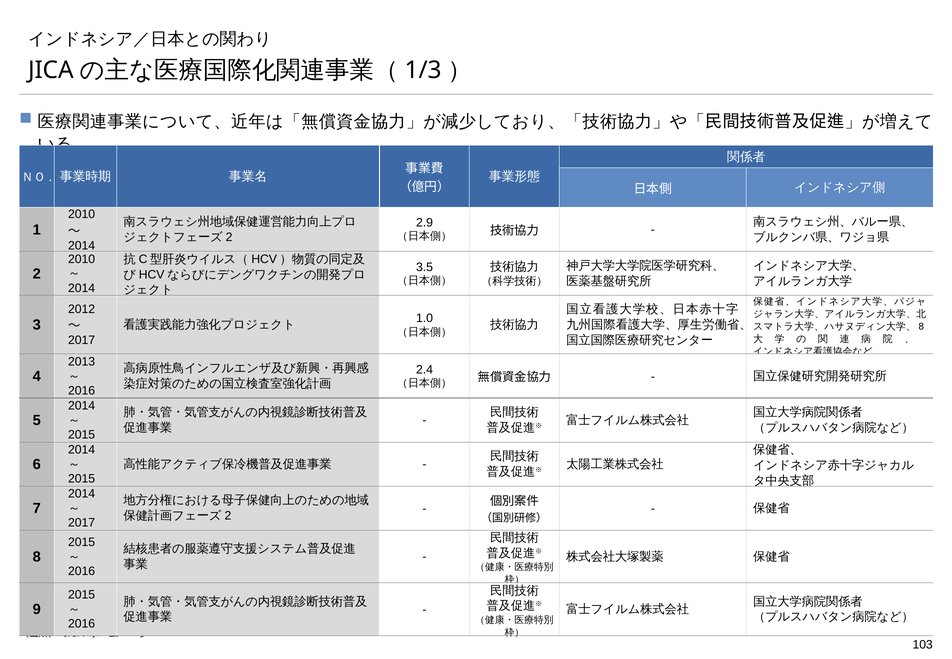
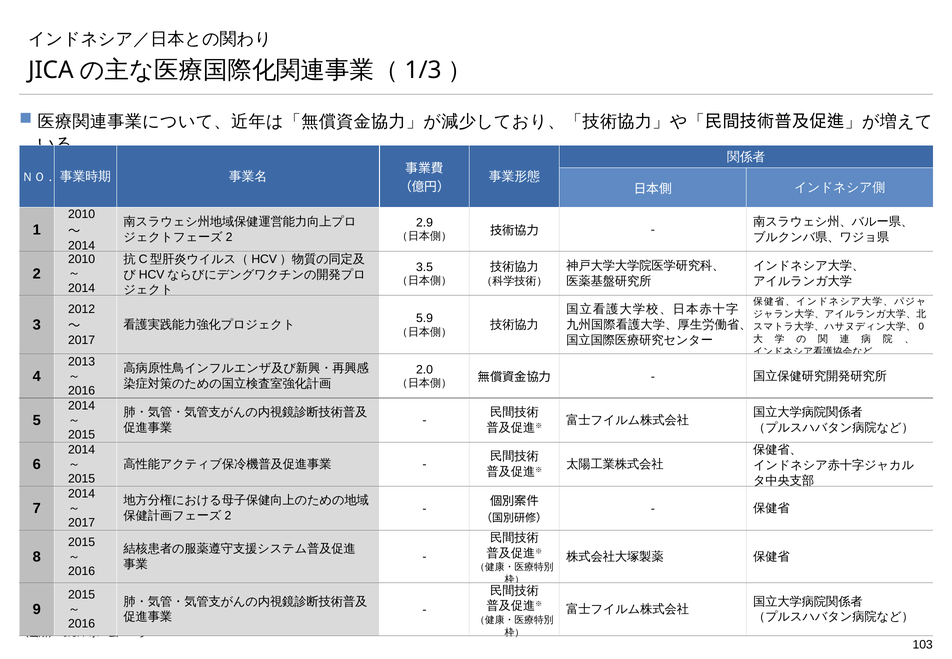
1.0: 1.0 -> 5.9 (425, 318)
8: 8 -> 0 (921, 327)
2.4: 2.4 -> 2.0 (425, 370)
